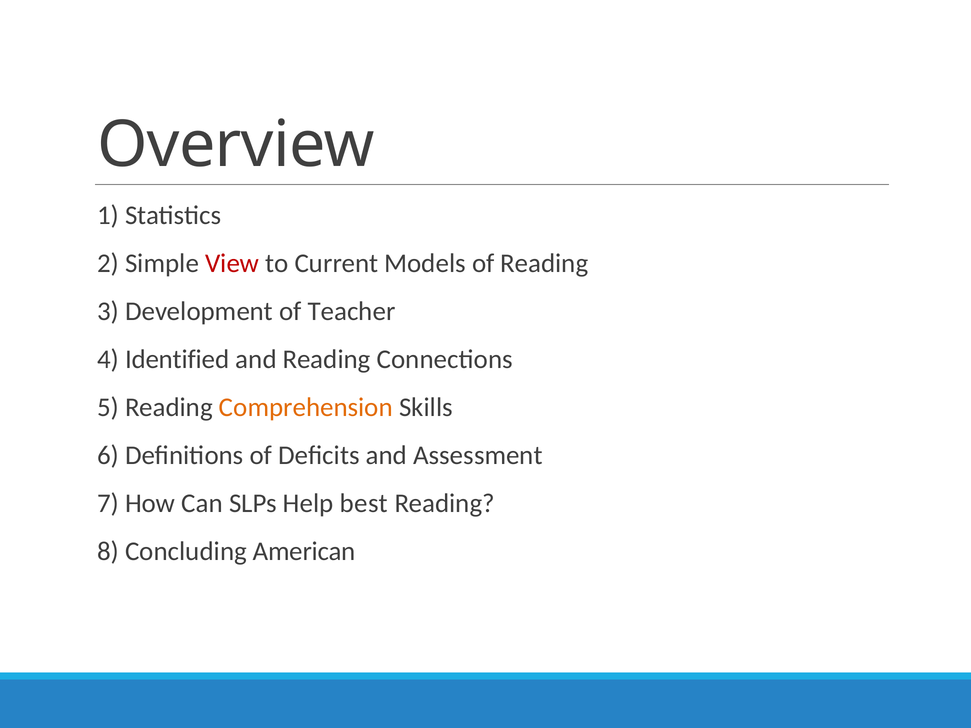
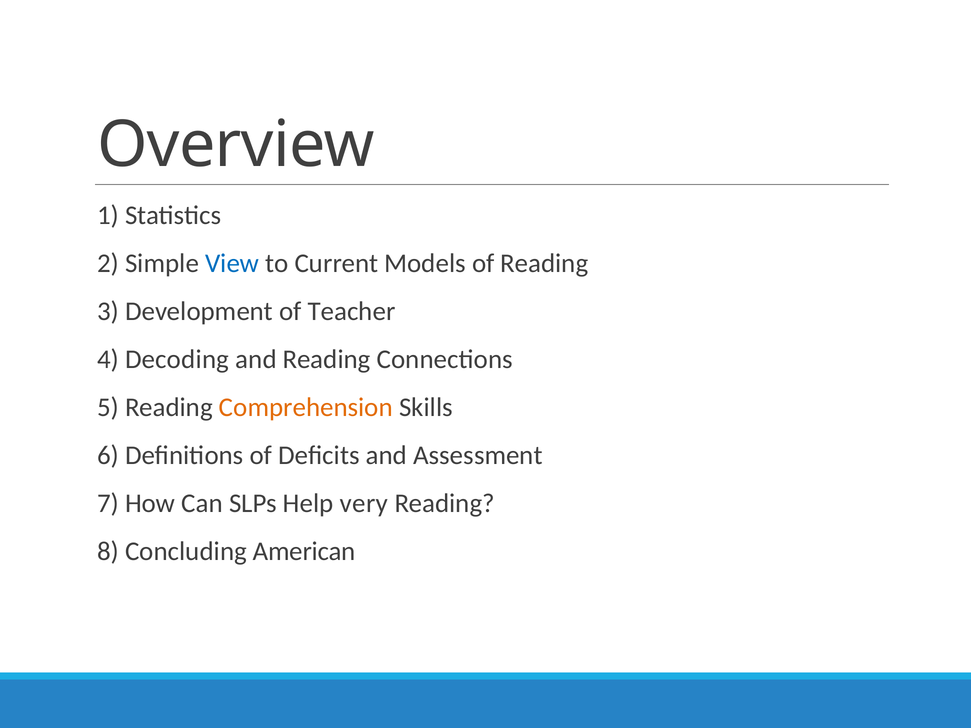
View colour: red -> blue (232, 263)
Identified: Identified -> Decoding (177, 359)
best: best -> very (364, 504)
